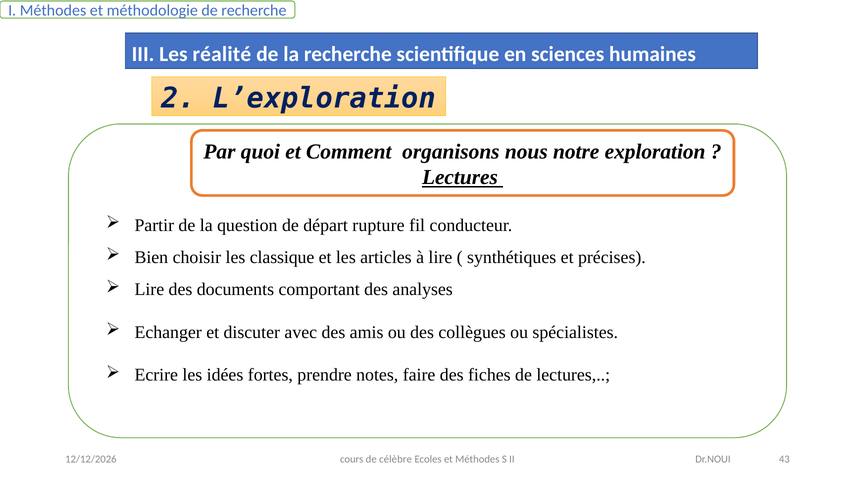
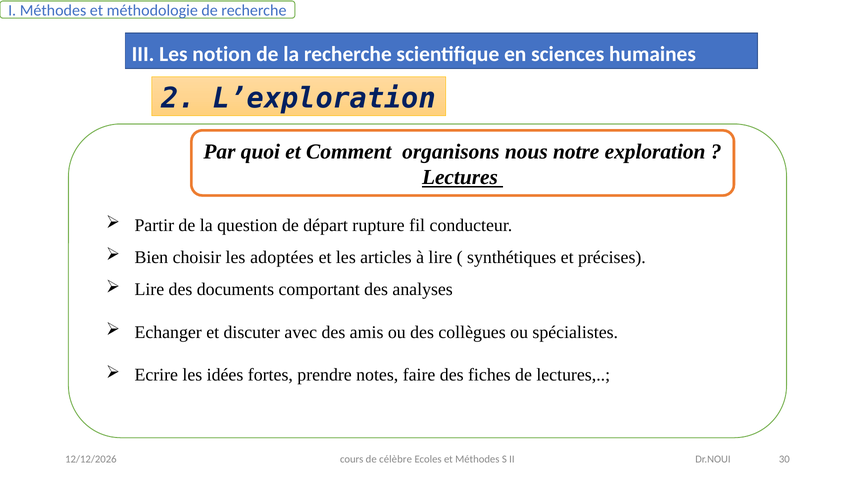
réalité: réalité -> notion (222, 54)
classique: classique -> adoptées (282, 257)
43: 43 -> 30 (784, 459)
